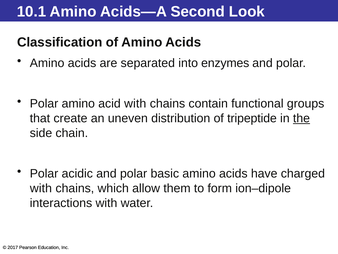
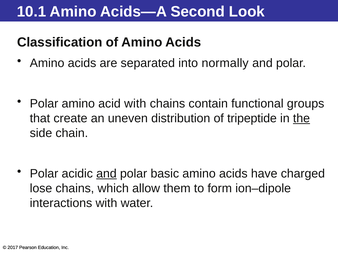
enzymes: enzymes -> normally (225, 63)
and underline: none -> present (106, 173)
with: with -> lose (41, 188)
